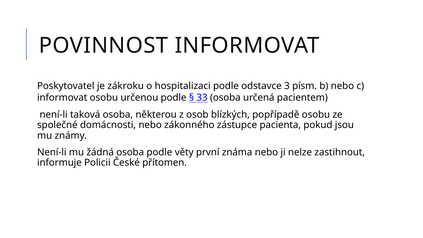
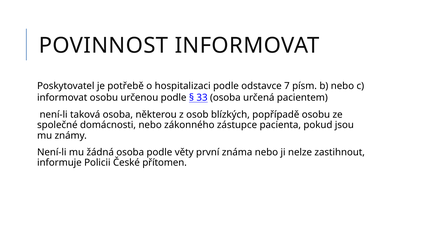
zákroku: zákroku -> potřebě (126, 86)
3: 3 -> 7 (287, 86)
